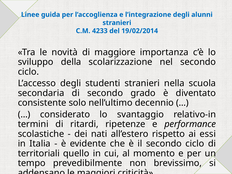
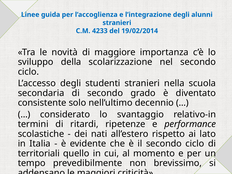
essi: essi -> lato (208, 134)
